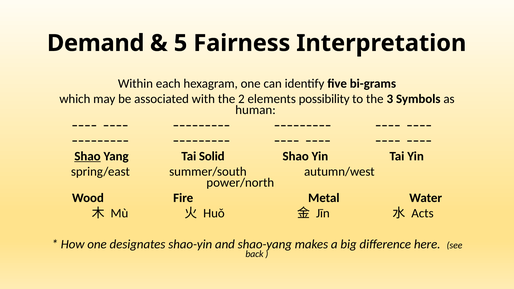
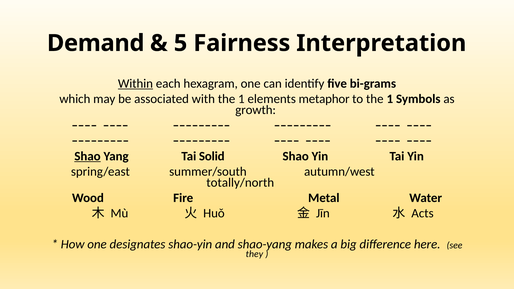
Within underline: none -> present (135, 84)
with the 2: 2 -> 1 (241, 99)
possibility: possibility -> metaphor (324, 99)
to the 3: 3 -> 1 (390, 99)
human: human -> growth (256, 110)
power/north: power/north -> totally/north (240, 183)
back: back -> they (254, 254)
